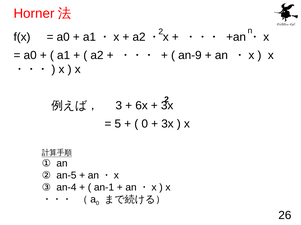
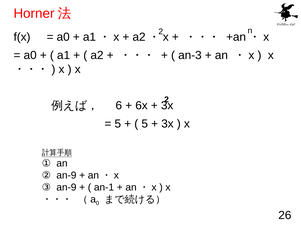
an-9: an-9 -> an-3 (190, 55)
3: 3 -> 6 (119, 106)
0: 0 -> 5 (145, 124)
② an-5: an-5 -> an-9 (66, 176)
③ an-4: an-4 -> an-9 (66, 188)
